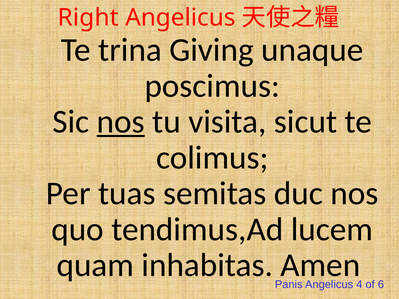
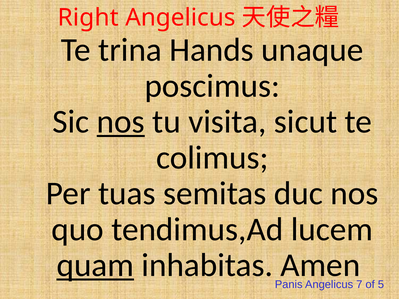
Giving: Giving -> Hands (212, 50)
quam underline: none -> present (95, 265)
4: 4 -> 7 (359, 285)
6: 6 -> 5 (381, 285)
